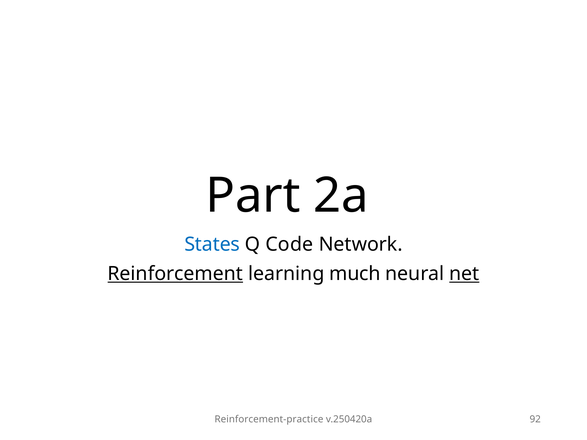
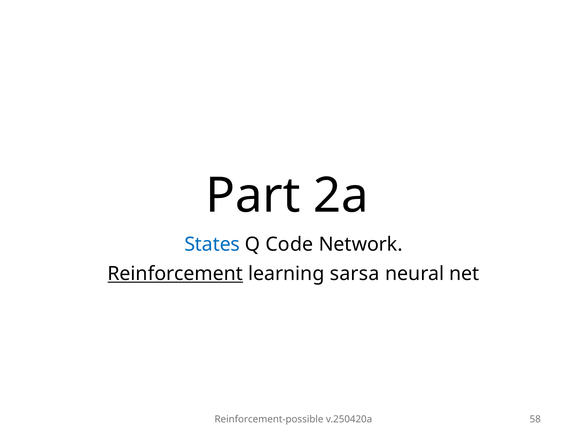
much: much -> sarsa (355, 274)
net underline: present -> none (464, 274)
Reinforcement-practice: Reinforcement-practice -> Reinforcement-possible (269, 420)
92: 92 -> 58 (535, 420)
